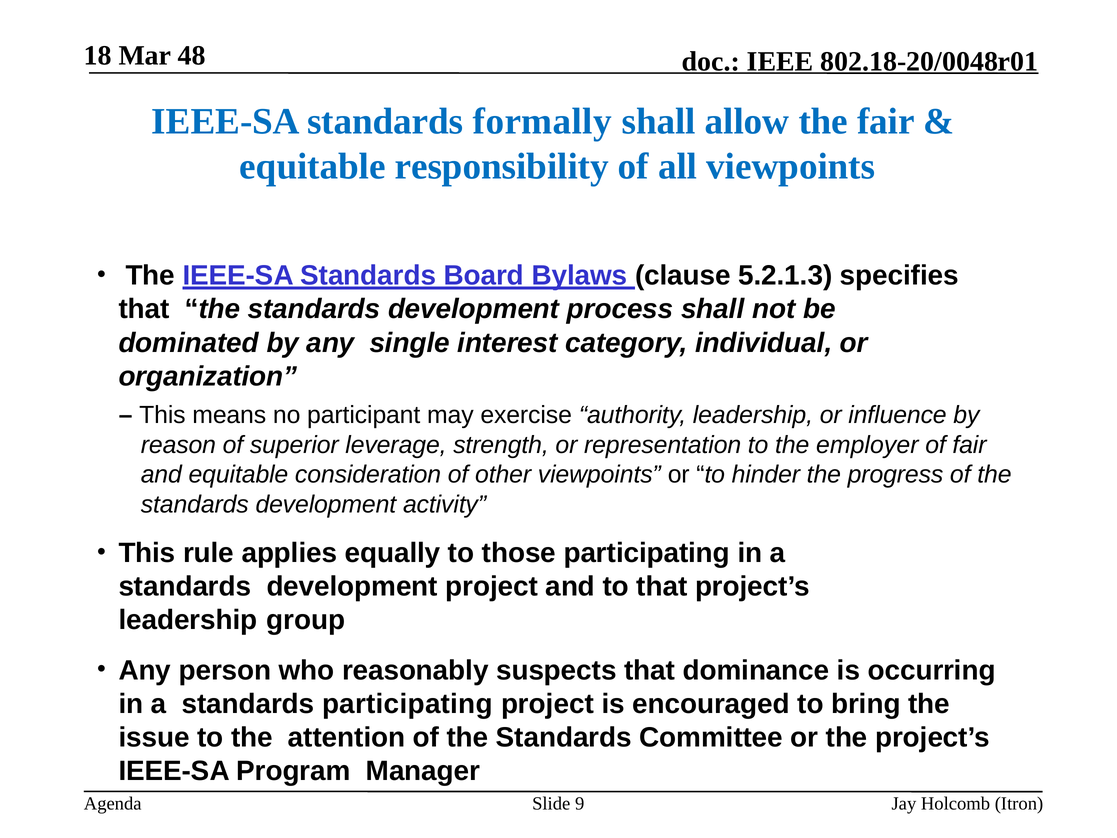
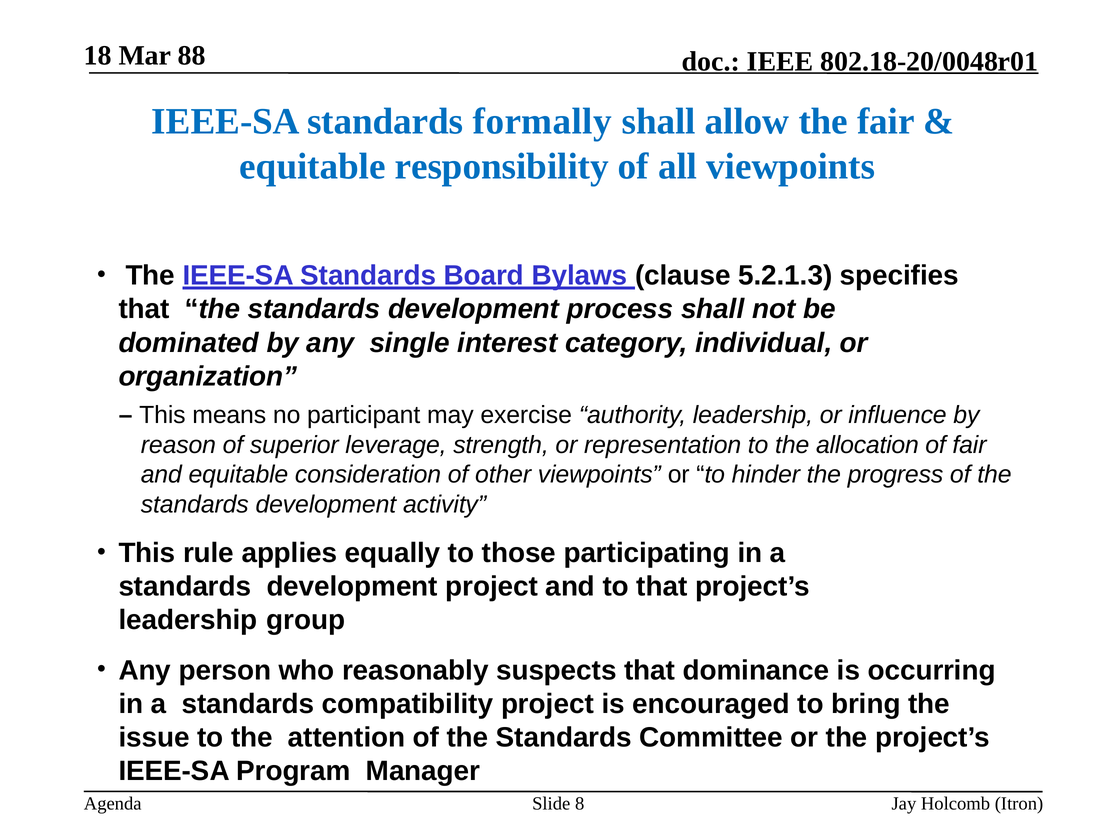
48: 48 -> 88 (192, 56)
employer: employer -> allocation (867, 445)
standards participating: participating -> compatibility (408, 704)
9: 9 -> 8 (580, 803)
